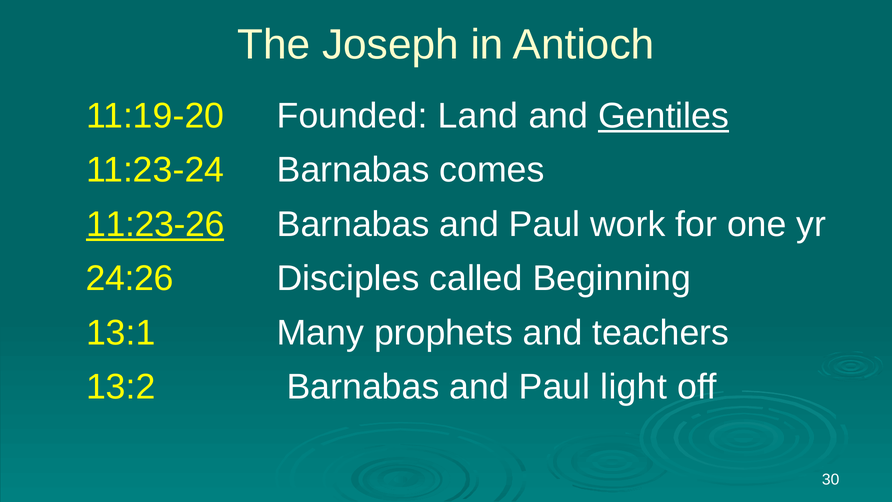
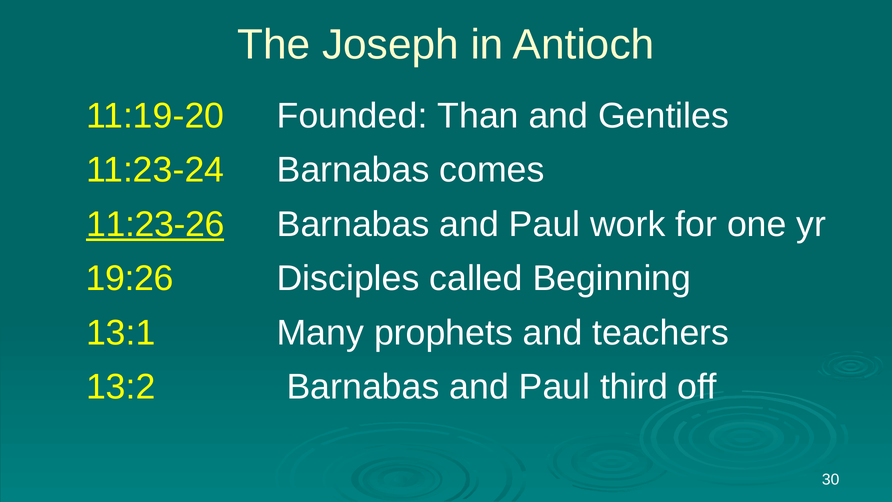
Land: Land -> Than (478, 116)
Gentiles underline: present -> none (664, 116)
24:26: 24:26 -> 19:26 (130, 279)
light: light -> third (634, 387)
